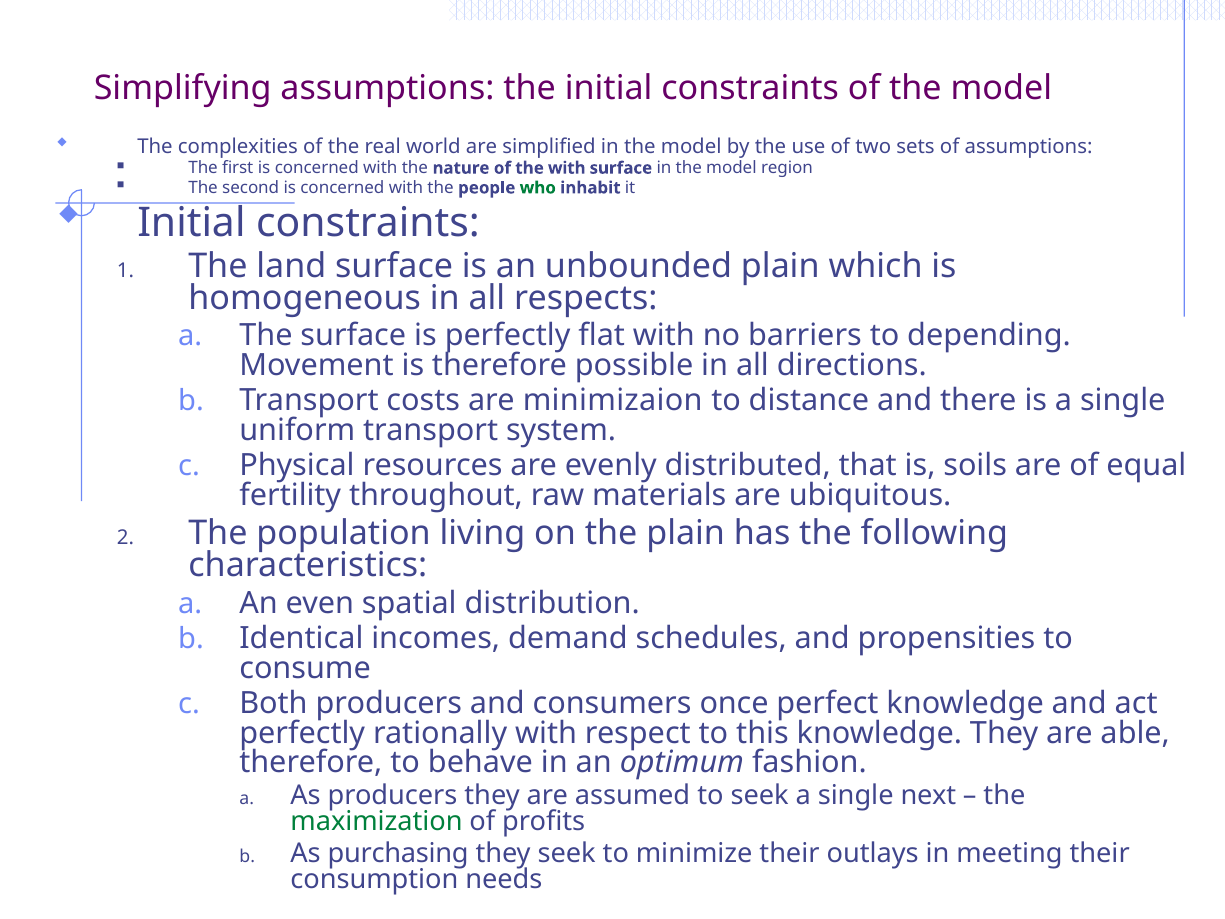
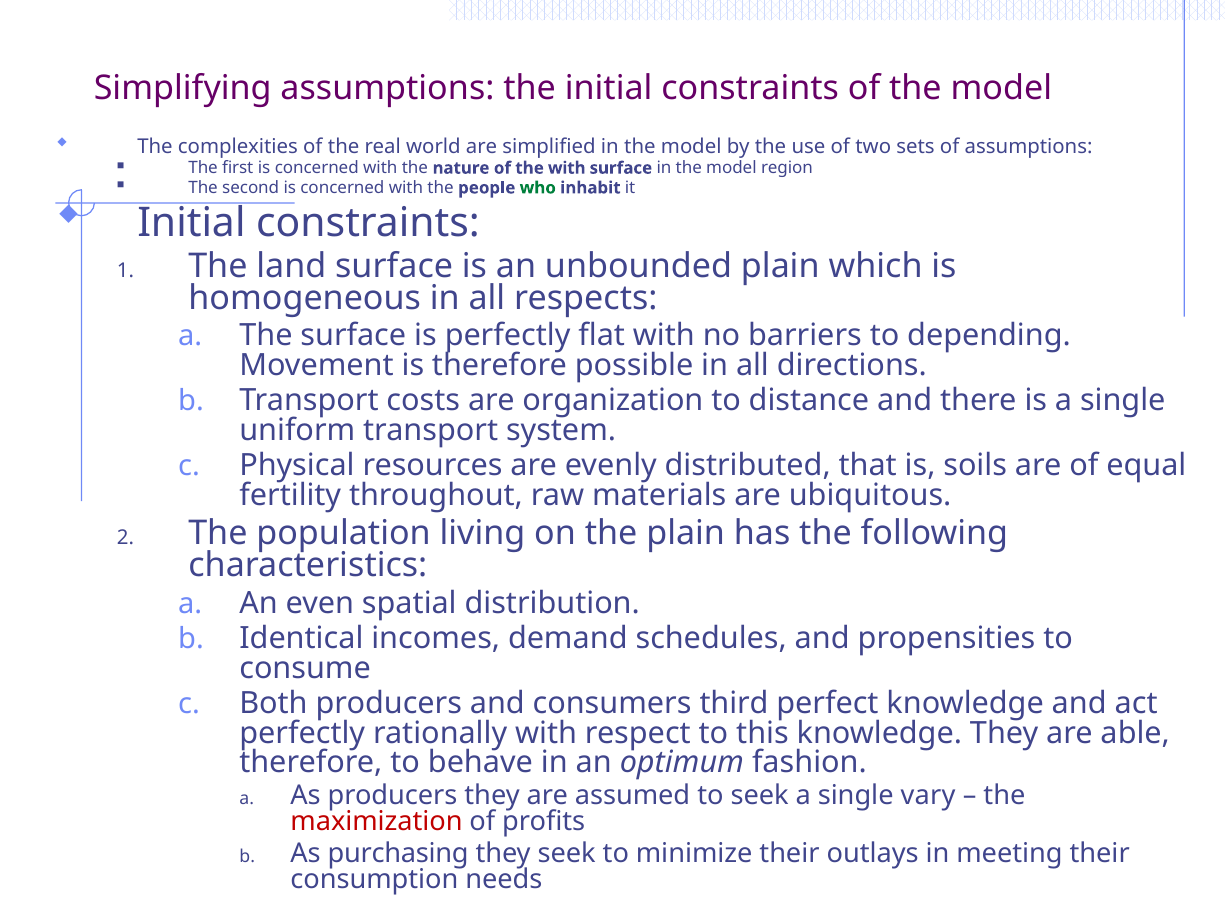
minimizaion: minimizaion -> organization (613, 401)
once: once -> third (734, 703)
next: next -> vary (928, 796)
maximization colour: green -> red (377, 822)
